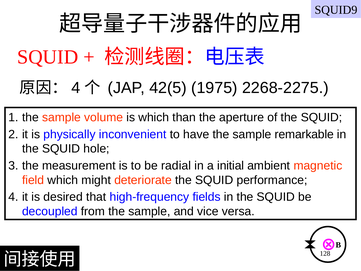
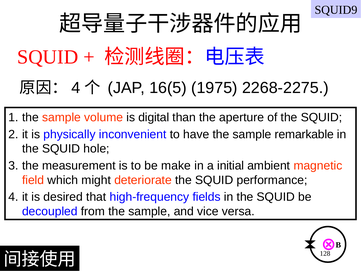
42(5: 42(5 -> 16(5 (168, 88)
is which: which -> digital (154, 117)
radial: radial -> make (176, 165)
